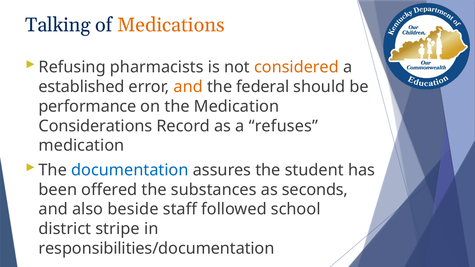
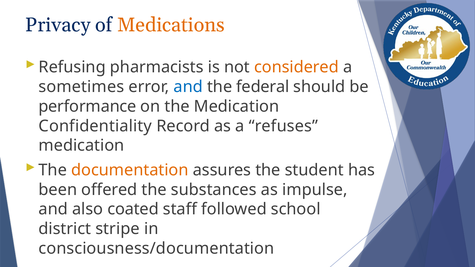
Talking: Talking -> Privacy (58, 25)
established: established -> sometimes (81, 87)
and colour: orange -> blue (188, 87)
Considerations: Considerations -> Confidentiality (95, 126)
documentation colour: blue -> orange (130, 170)
seconds: seconds -> impulse (315, 190)
beside: beside -> coated (133, 209)
responsibilities/documentation: responsibilities/documentation -> consciousness/documentation (156, 249)
